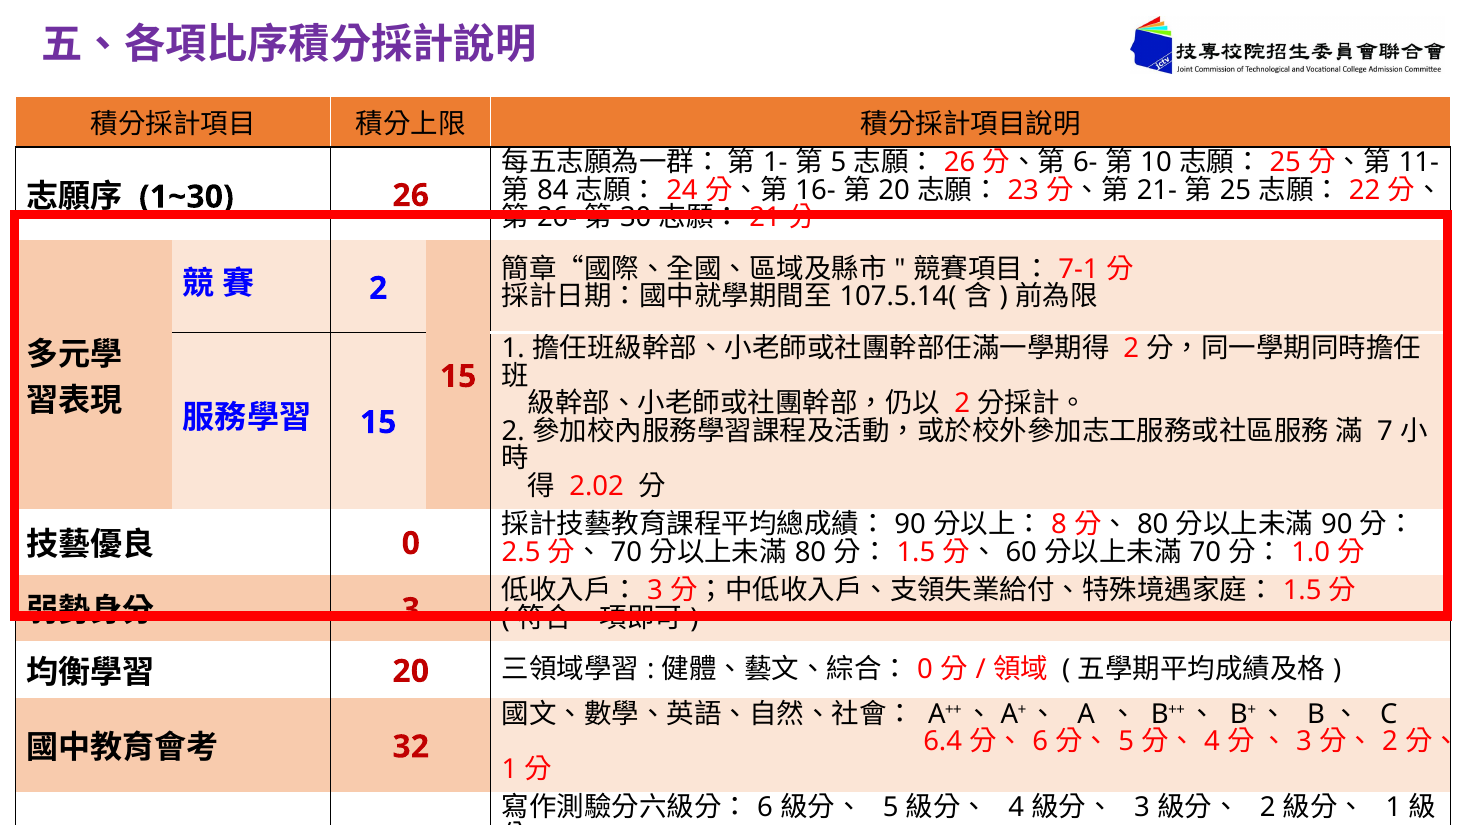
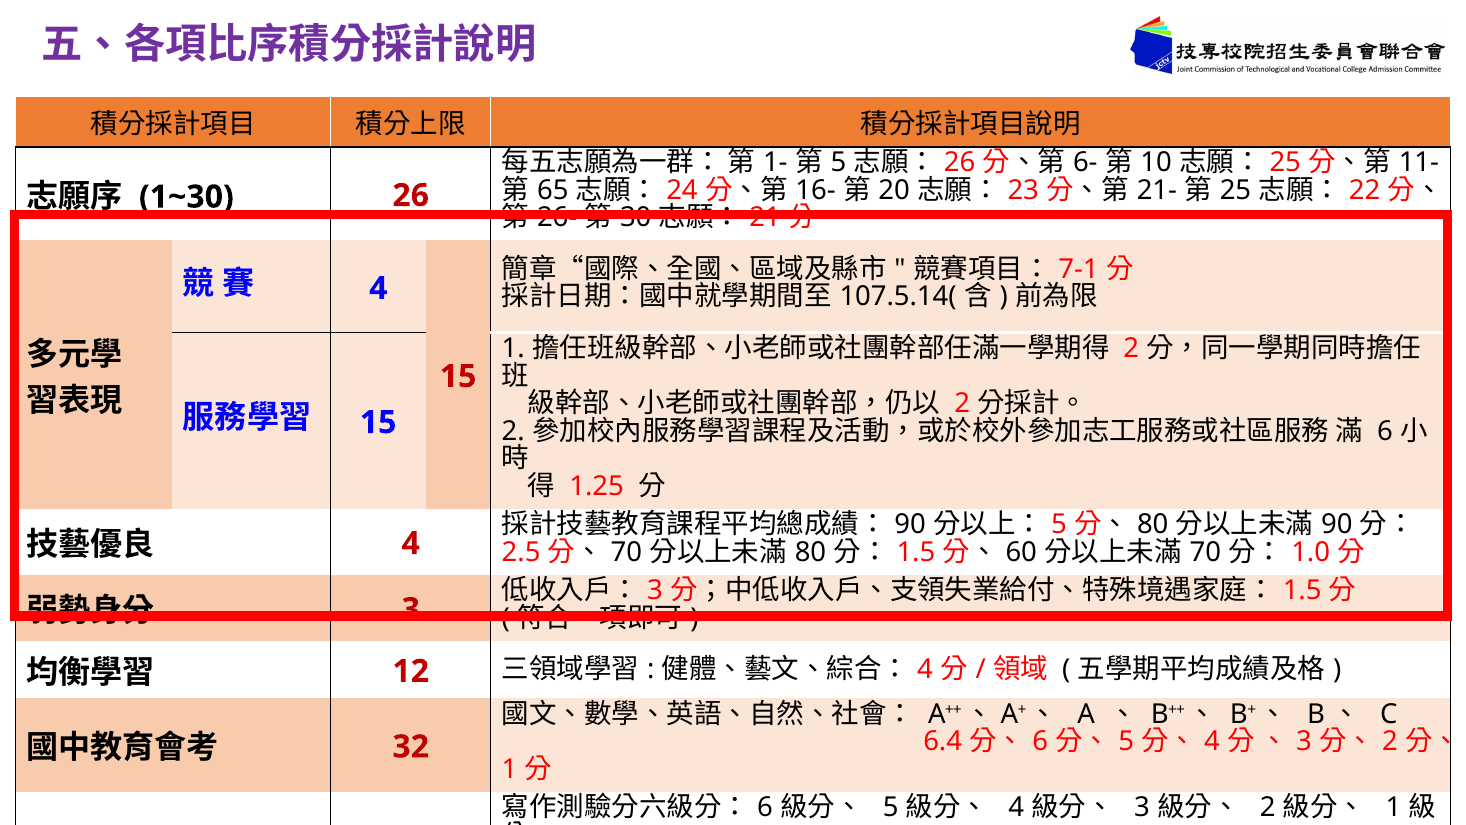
84: 84 -> 65 (553, 190)
2: 2 -> 4 (378, 288)
7: 7 -> 6 (1385, 431)
2.02: 2.02 -> 1.25 (597, 486)
8: 8 -> 5 (1059, 524)
0: 0 -> 4 (411, 543)
20: 20 -> 12 (411, 671)
0: 0 -> 4 (925, 669)
